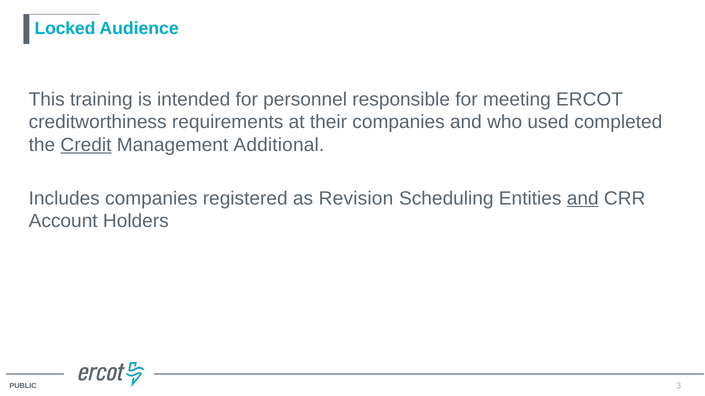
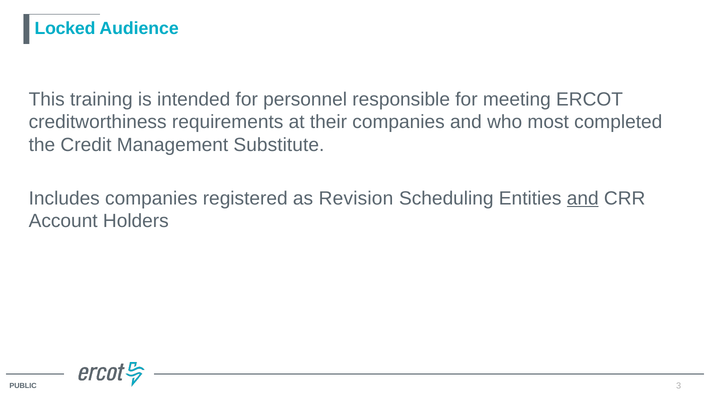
used: used -> most (548, 122)
Credit underline: present -> none (86, 145)
Additional: Additional -> Substitute (279, 145)
